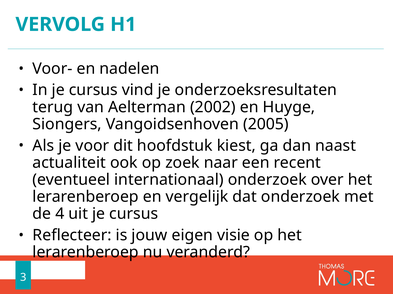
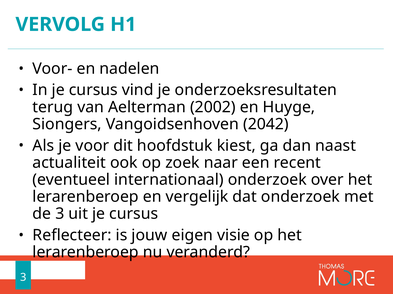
2005: 2005 -> 2042 (266, 124)
de 4: 4 -> 3 (60, 214)
